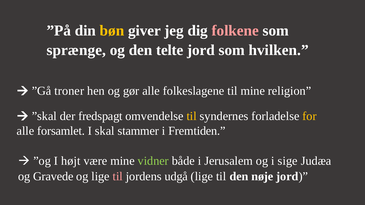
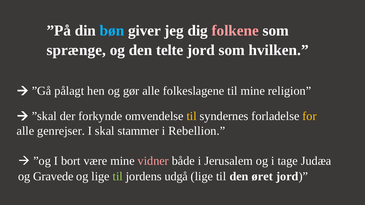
bøn colour: yellow -> light blue (112, 31)
troner: troner -> pålagt (69, 91)
fredspagt: fredspagt -> forkynde (100, 116)
forsamlet: forsamlet -> genrejser (61, 131)
Fremtiden: Fremtiden -> Rebellion (197, 131)
højt: højt -> bort (71, 161)
vidner colour: light green -> pink (153, 161)
sige: sige -> tage (288, 161)
til colour: pink -> light green (118, 177)
nøje: nøje -> øret (262, 177)
